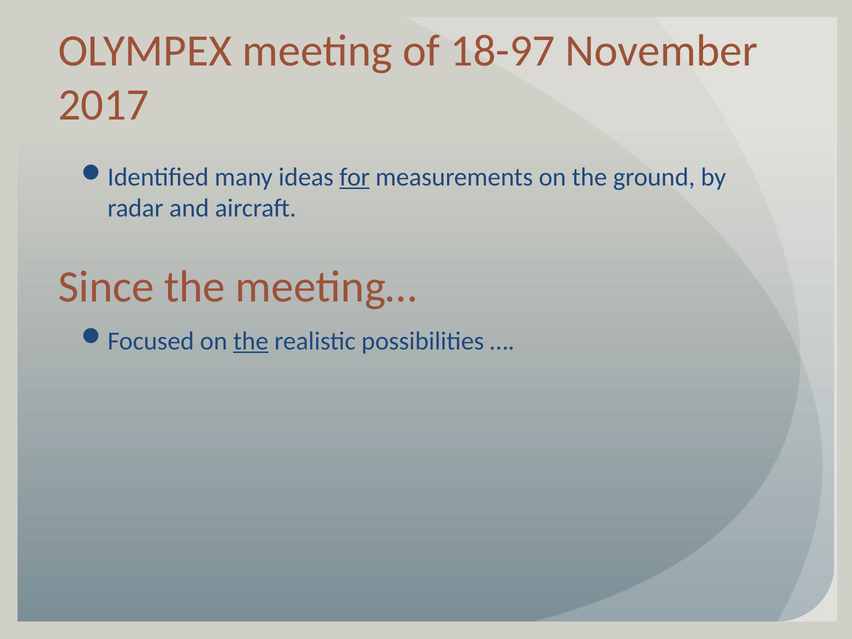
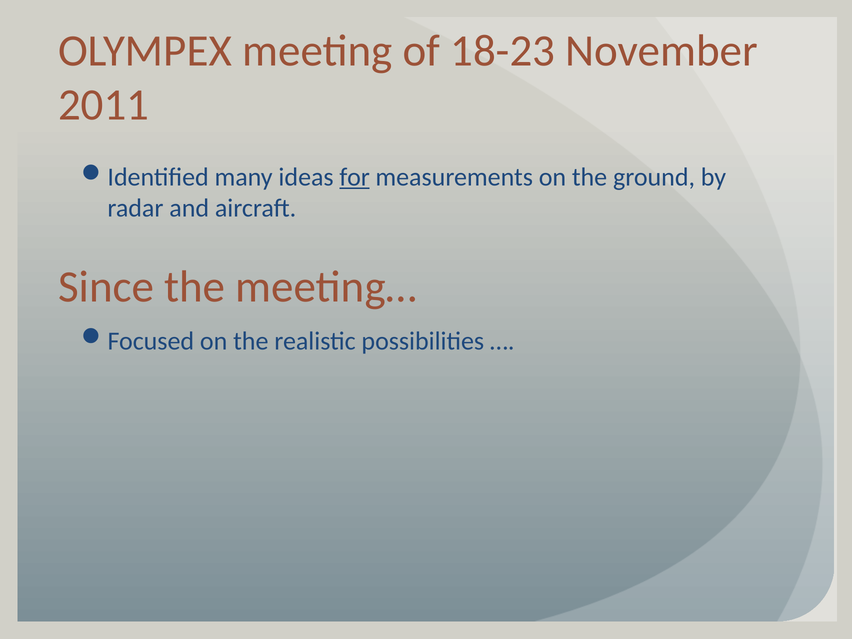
18-97: 18-97 -> 18-23 (503, 51)
2017: 2017 -> 2011 (104, 105)
the underline: present -> none (251, 341)
